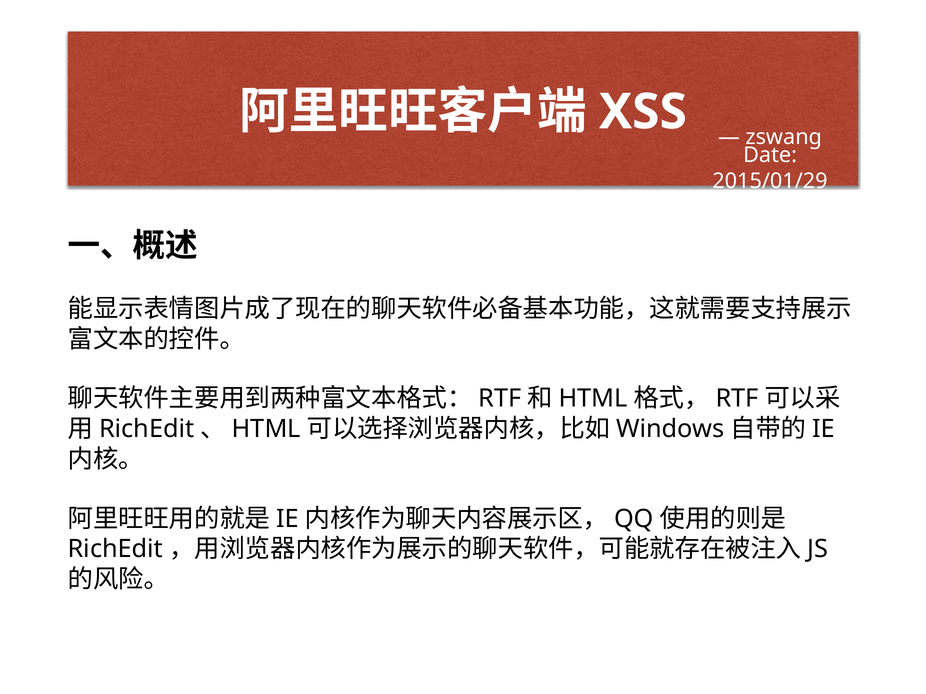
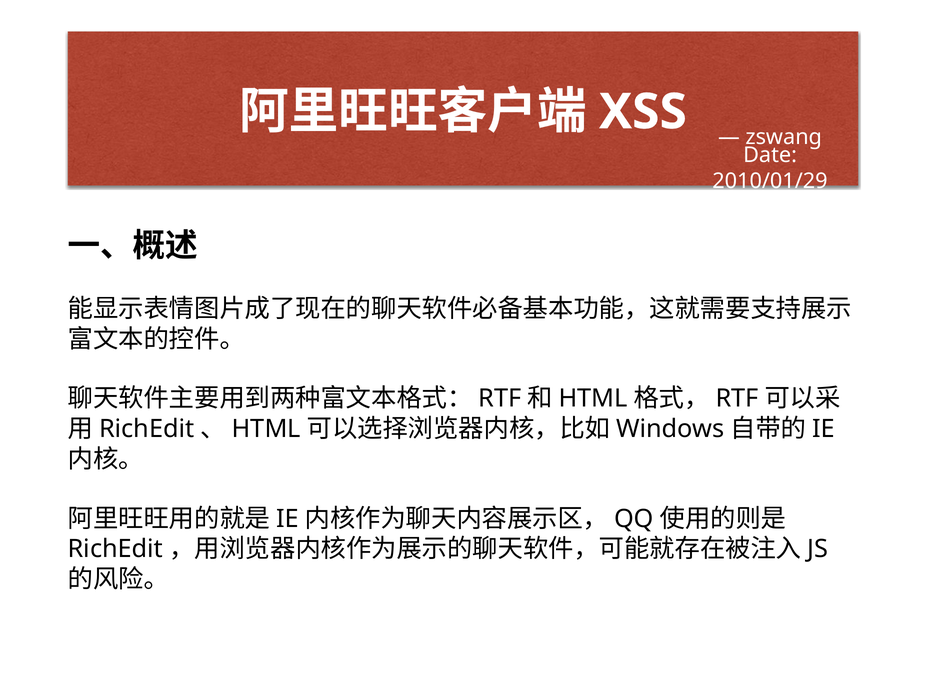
2015/01/29: 2015/01/29 -> 2010/01/29 (770, 181)
